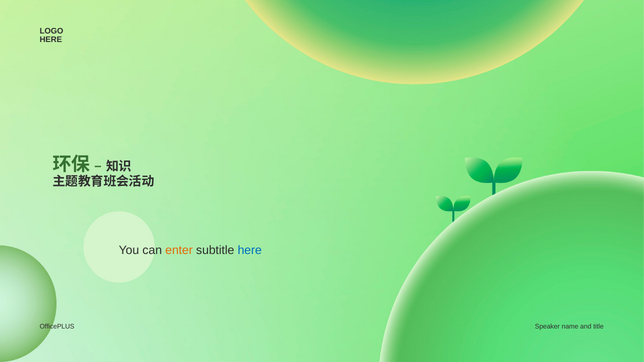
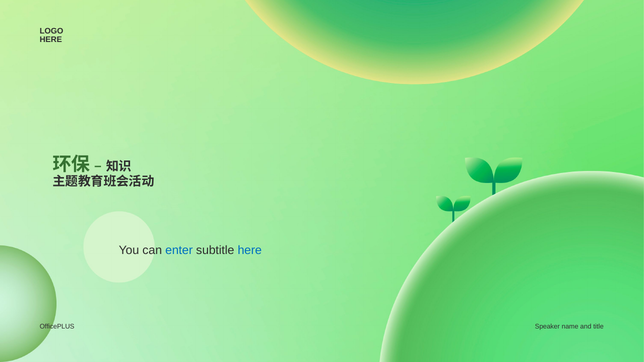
enter colour: orange -> blue (179, 250)
